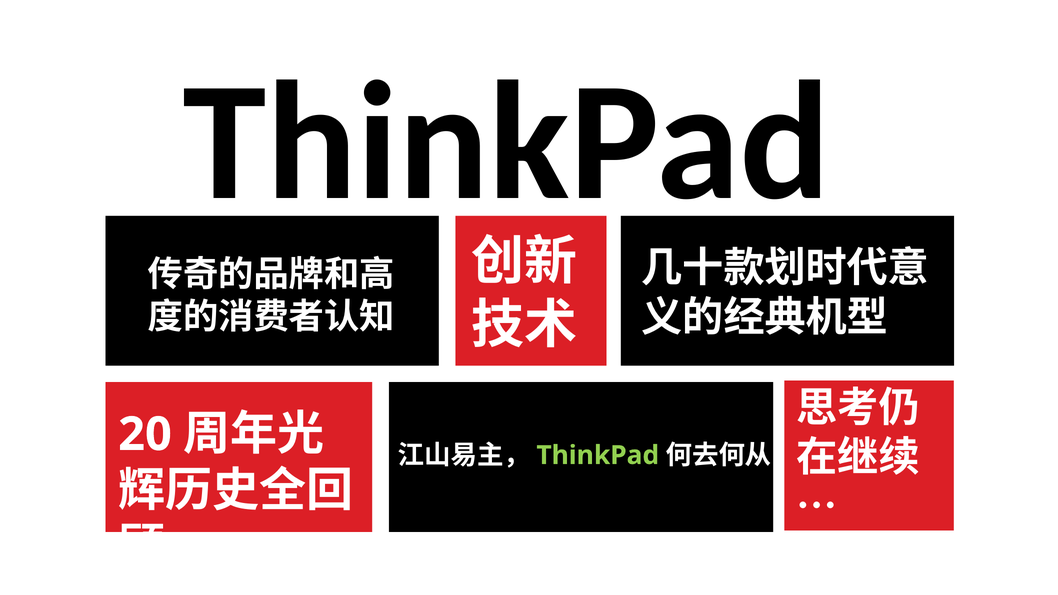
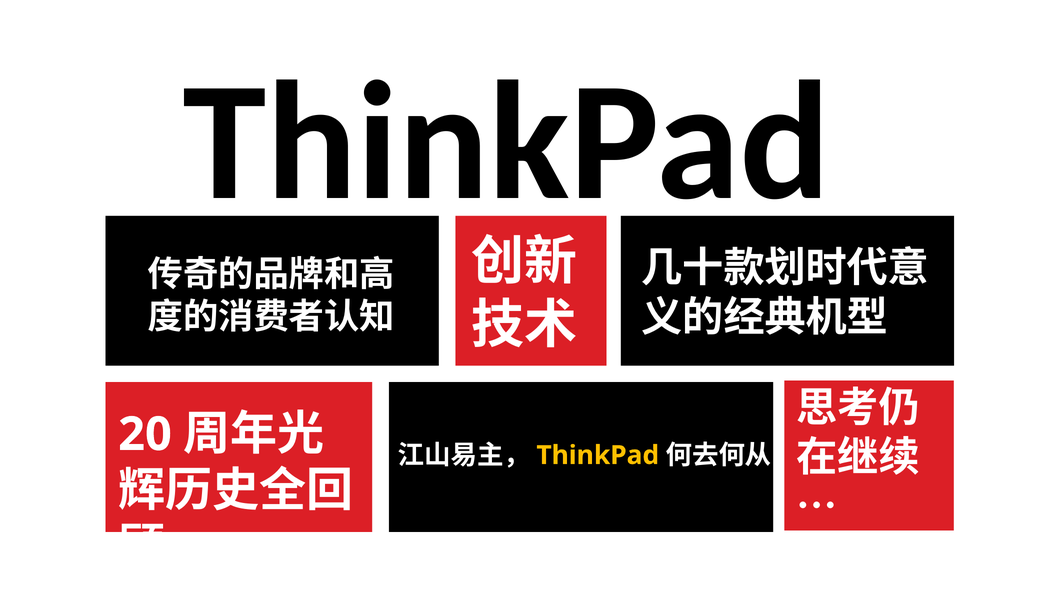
ThinkPad colour: light green -> yellow (598, 455)
